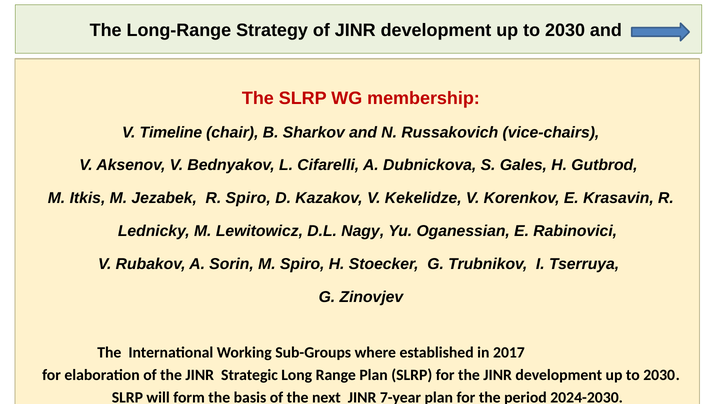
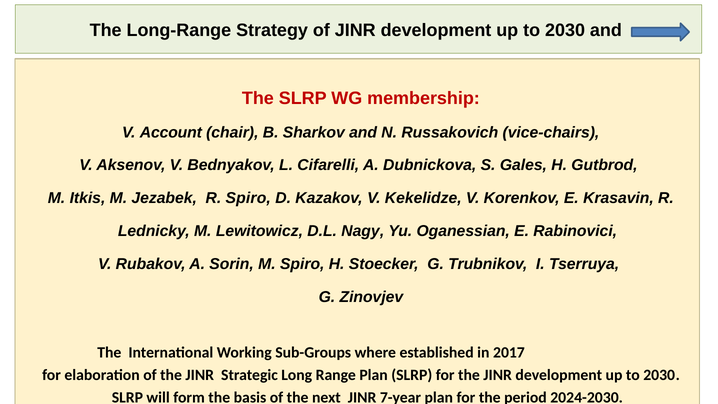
Timeline: Timeline -> Account (171, 132)
